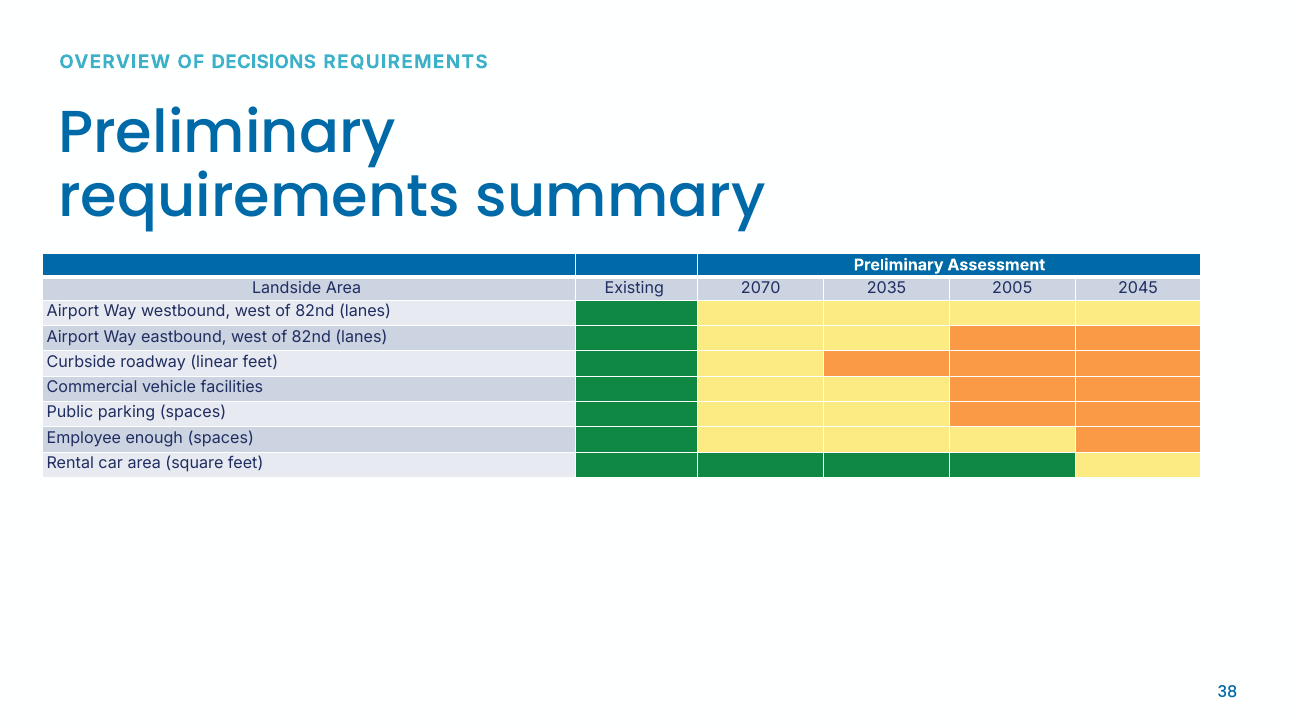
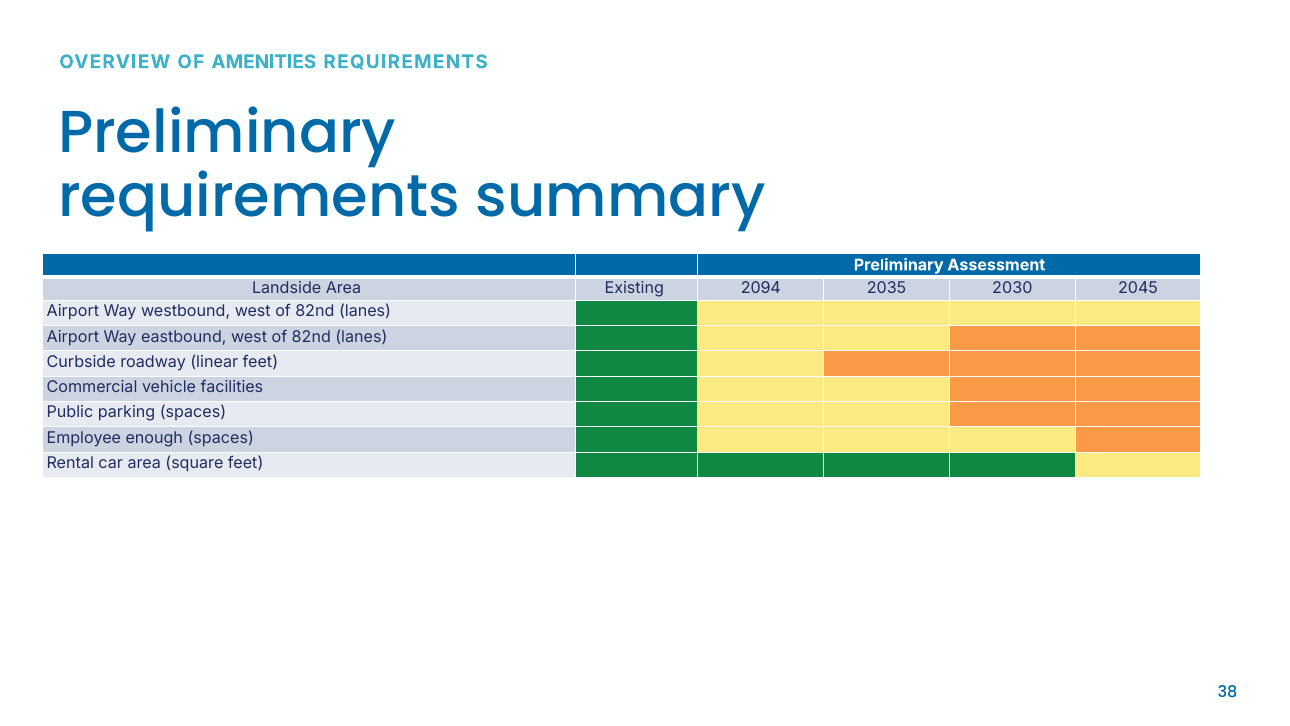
DECISIONS: DECISIONS -> AMENITIES (264, 62)
2070: 2070 -> 2094 (761, 288)
2005: 2005 -> 2030 (1012, 288)
